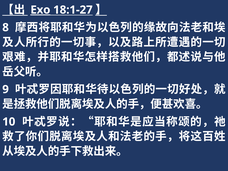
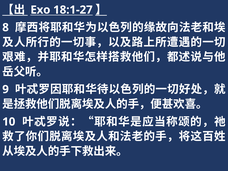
Exo underline: present -> none (40, 10)
